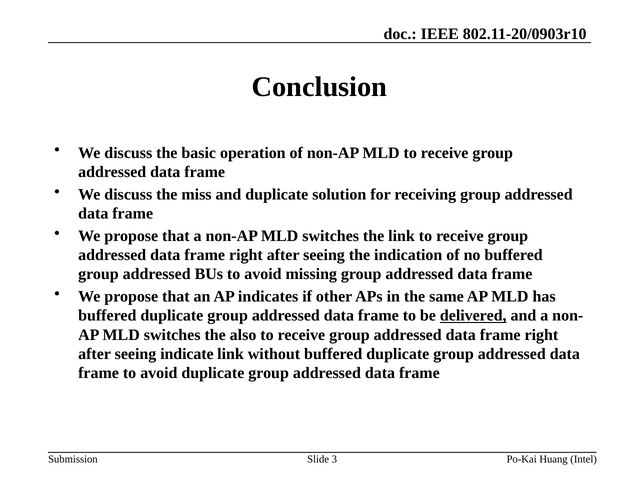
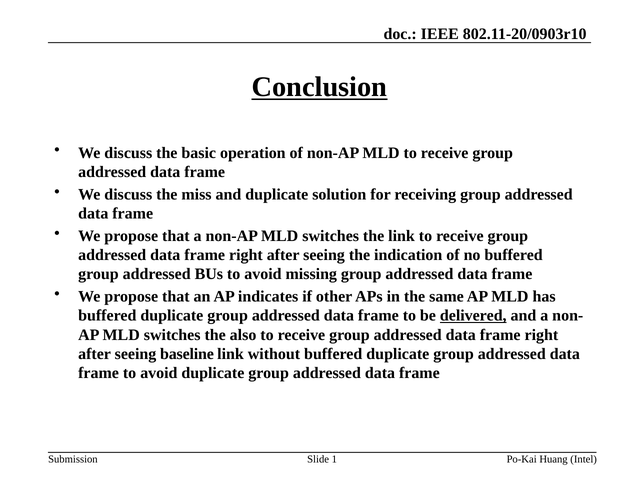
Conclusion underline: none -> present (319, 87)
indicate: indicate -> baseline (187, 354)
3: 3 -> 1 (334, 460)
